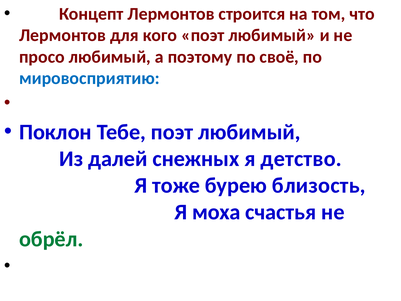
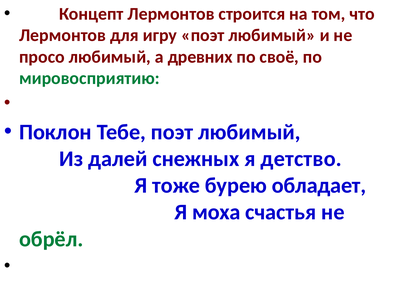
кого: кого -> игру (160, 35)
поэтому: поэтому -> древних (200, 57)
мировосприятию colour: blue -> green (89, 78)
близость: близость -> обладает (319, 185)
